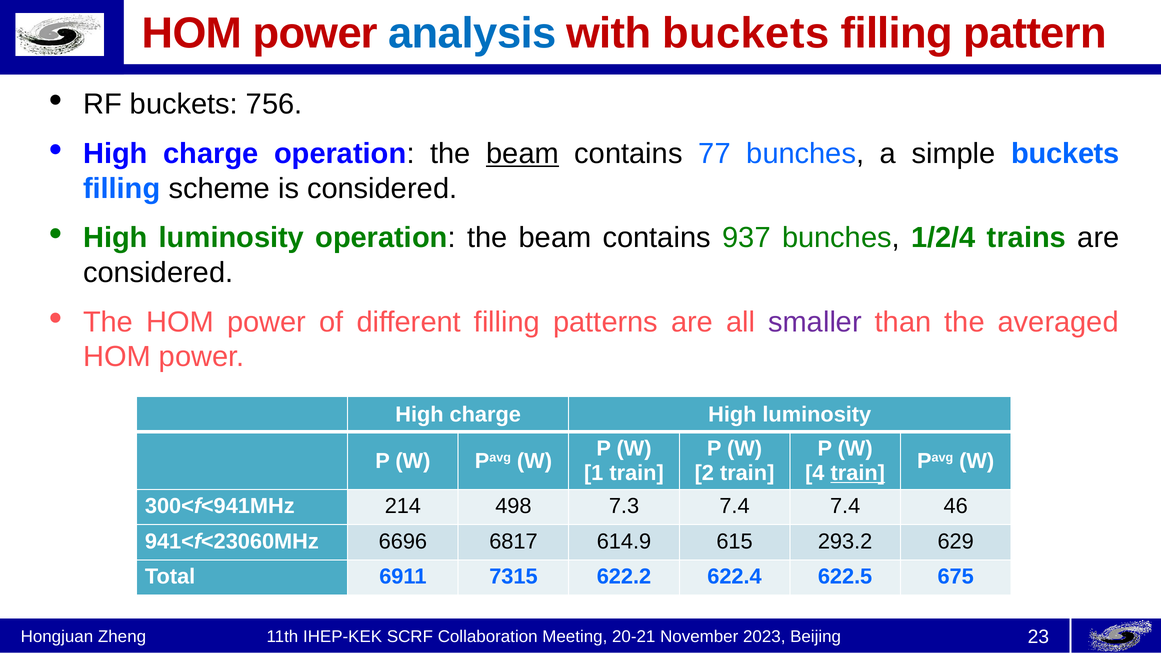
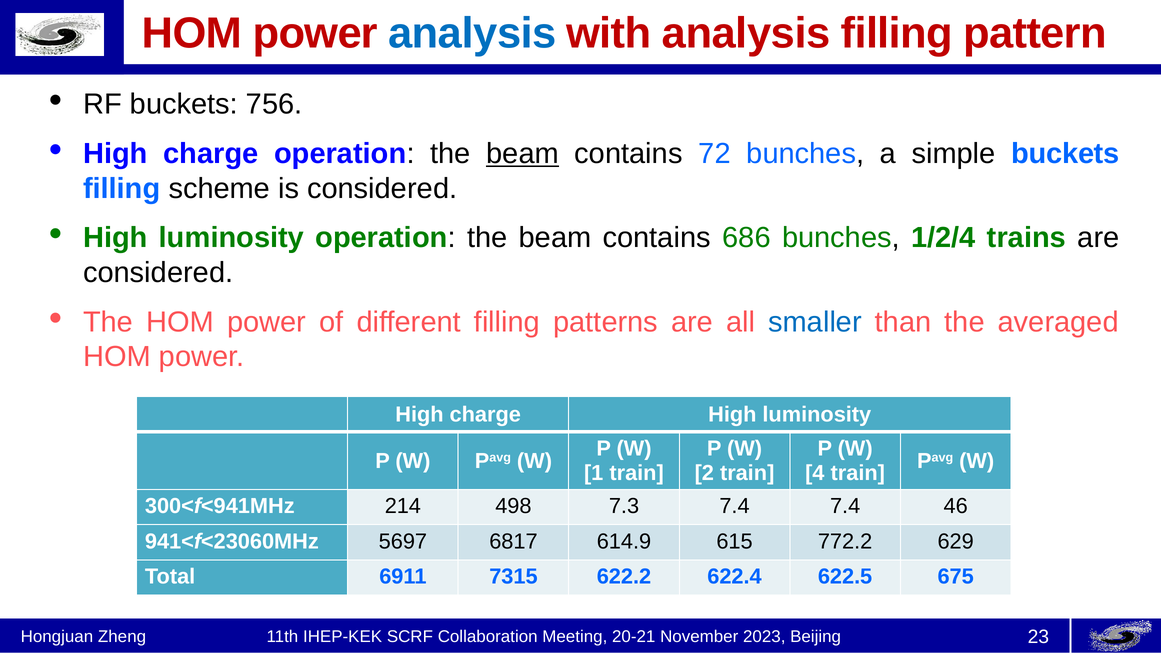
with buckets: buckets -> analysis (746, 33)
77: 77 -> 72 (715, 154)
937: 937 -> 686 (747, 238)
smaller colour: purple -> blue (815, 322)
train underline: present -> none (858, 473)
6696: 6696 -> 5697 (403, 542)
293.2: 293.2 -> 772.2 (845, 542)
